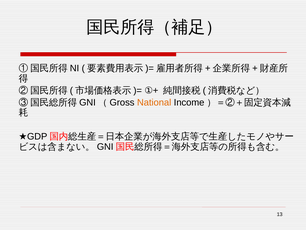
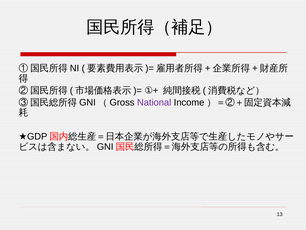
National colour: orange -> purple (154, 102)
